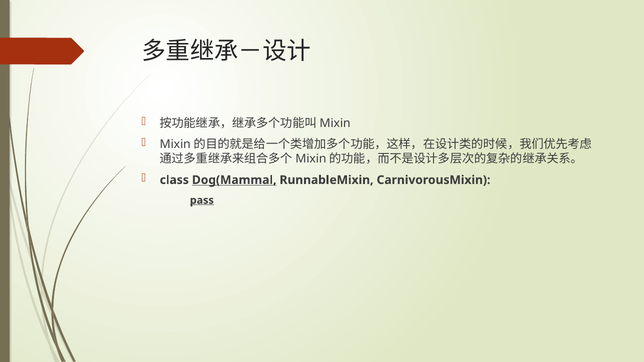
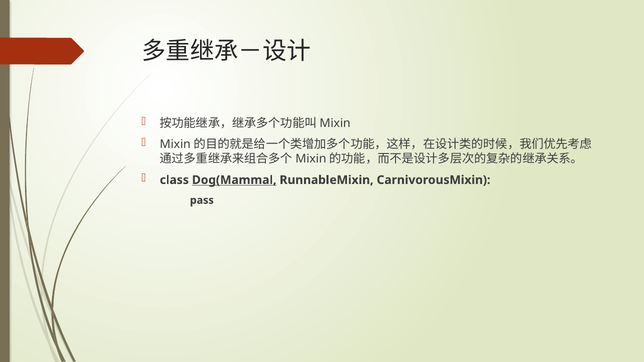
pass underline: present -> none (202, 200)
